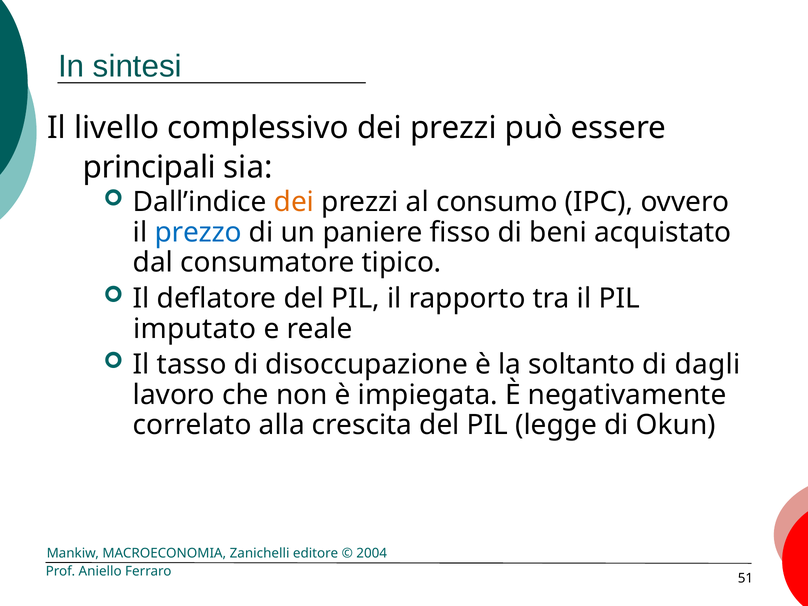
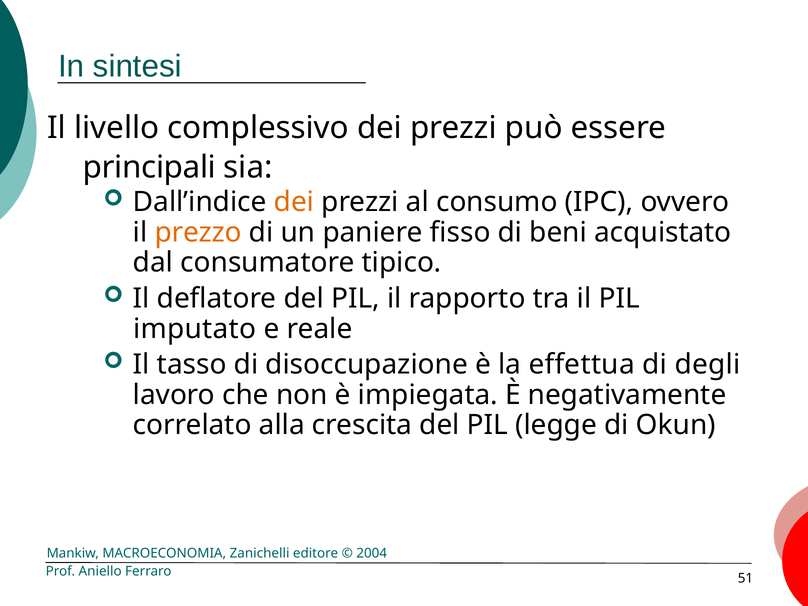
prezzo colour: blue -> orange (198, 232)
soltanto: soltanto -> effettua (582, 365)
dagli: dagli -> degli (708, 365)
